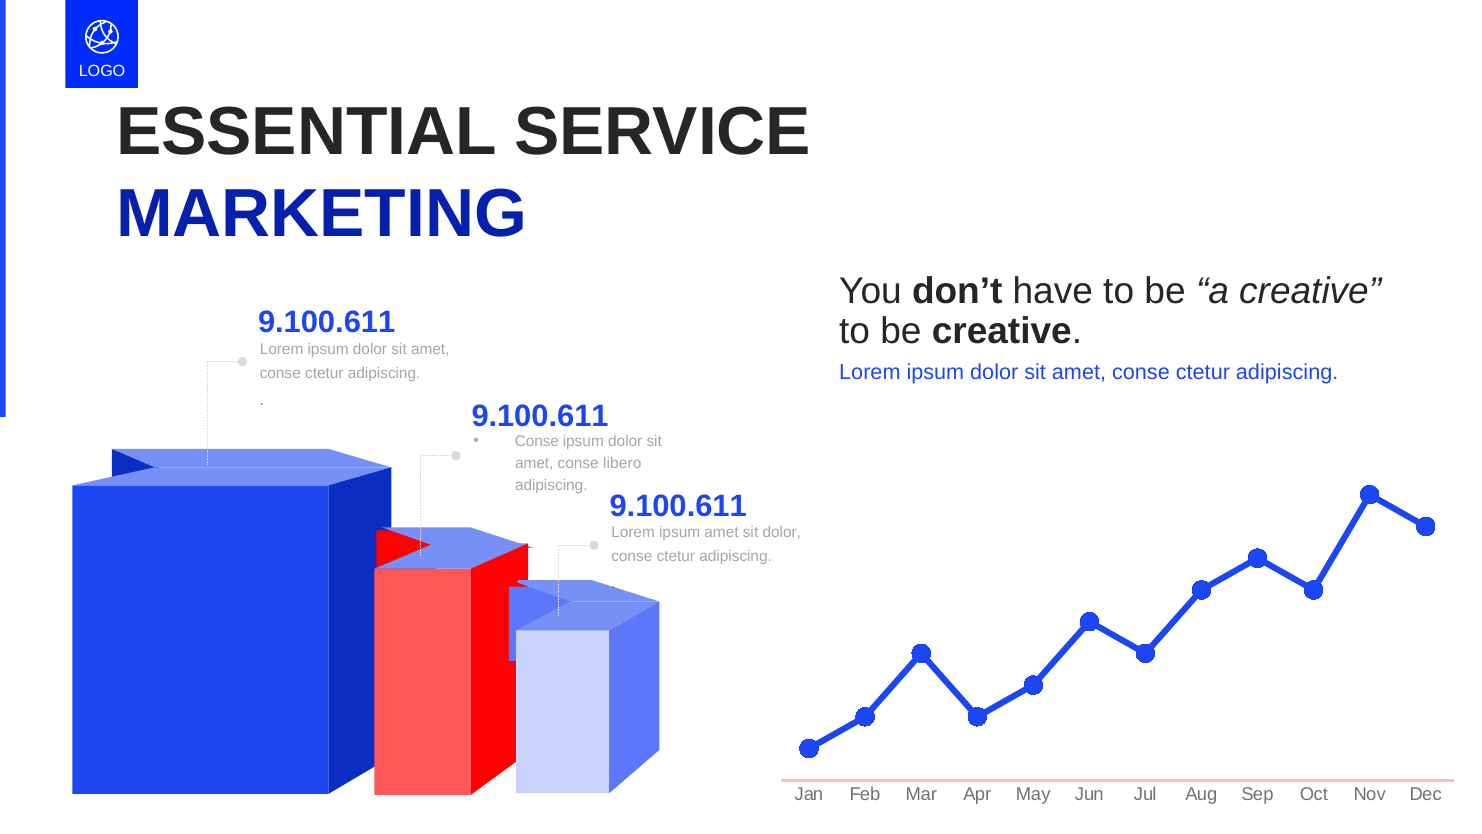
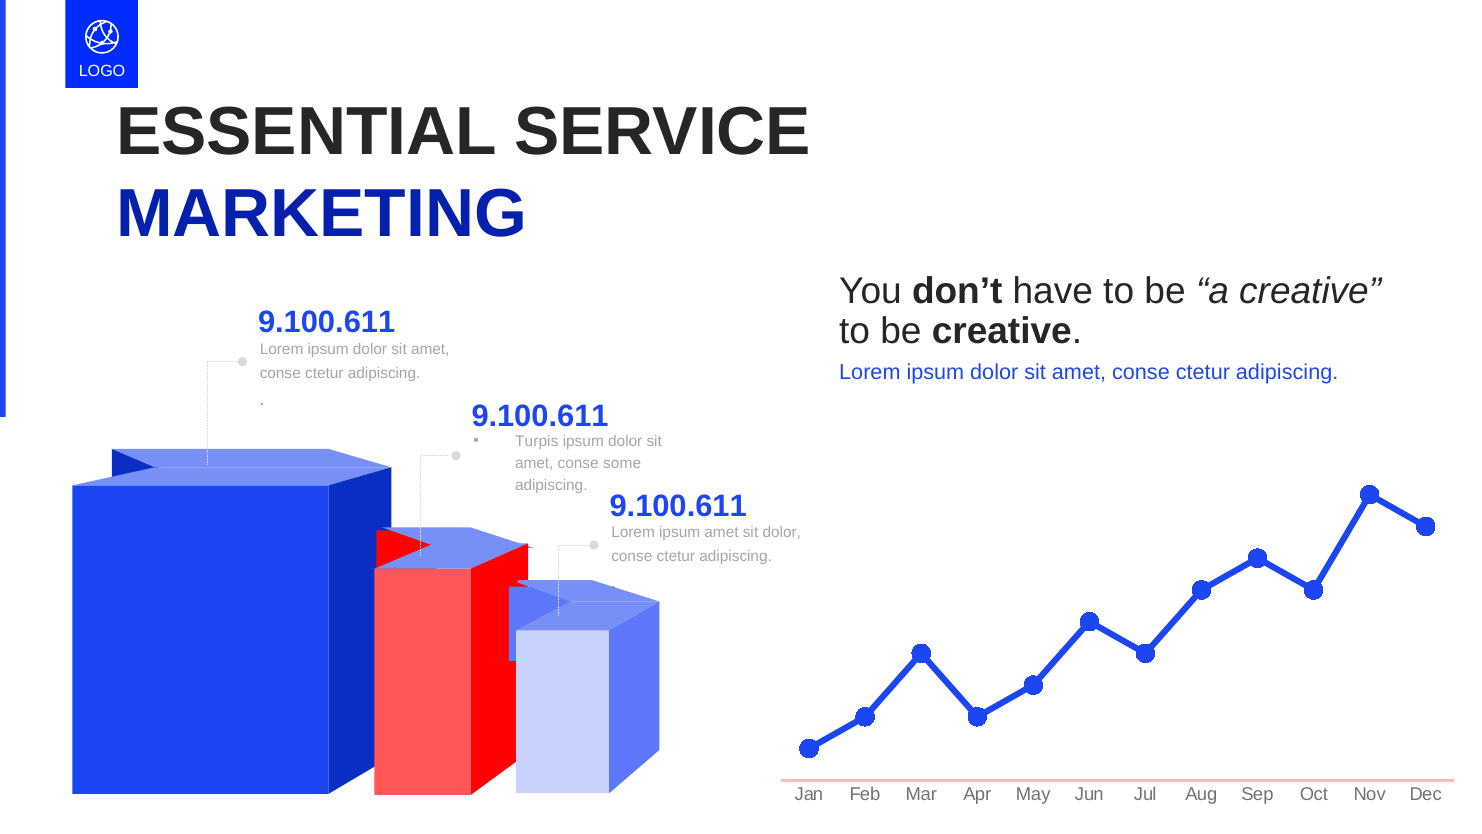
Conse: Conse -> Turpis (537, 441)
libero: libero -> some (622, 463)
